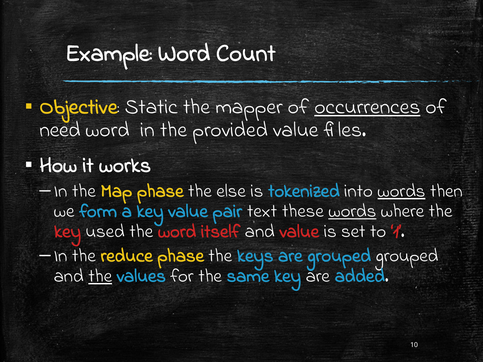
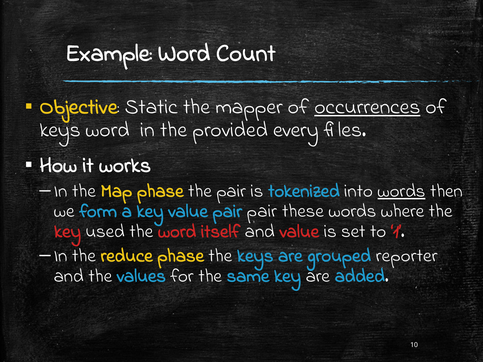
need: need -> keys (60, 130)
provided value: value -> every (296, 130)
the else: else -> pair (231, 191)
pair text: text -> pair (262, 211)
words underline: present -> none (352, 211)
grouped grouped: grouped -> reporter (407, 255)
the underline: present -> none (100, 276)
